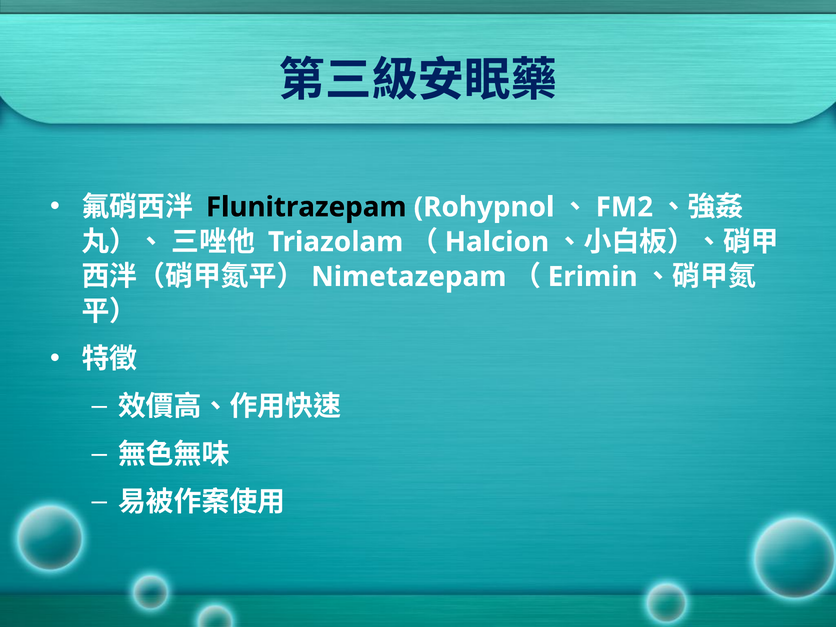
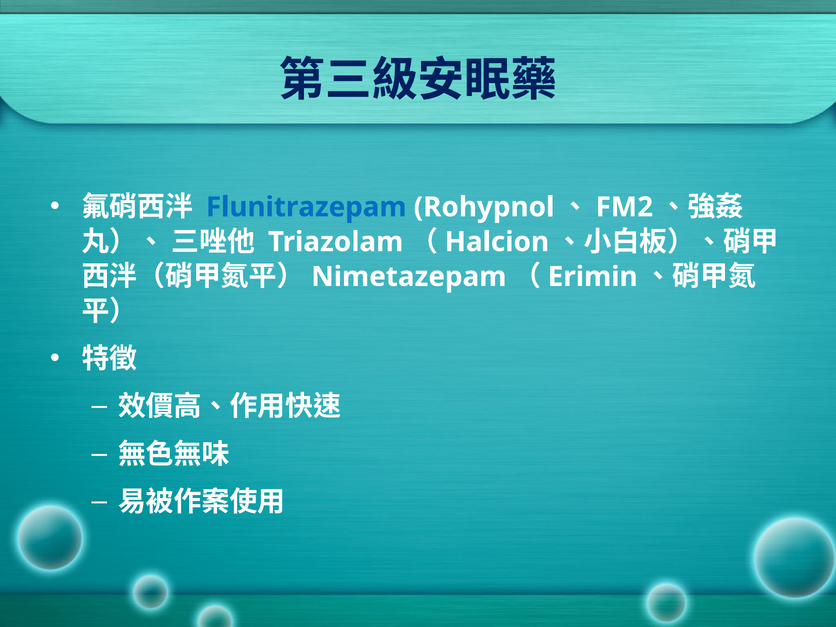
Flunitrazepam colour: black -> blue (306, 207)
